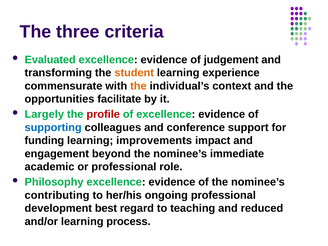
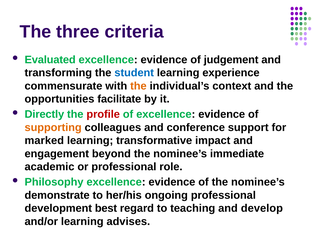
student colour: orange -> blue (134, 73)
Largely: Largely -> Directly (44, 114)
supporting colour: blue -> orange (53, 127)
funding: funding -> marked (44, 141)
improvements: improvements -> transformative (154, 141)
contributing: contributing -> demonstrate (57, 195)
reduced: reduced -> develop (262, 208)
process: process -> advises (128, 221)
